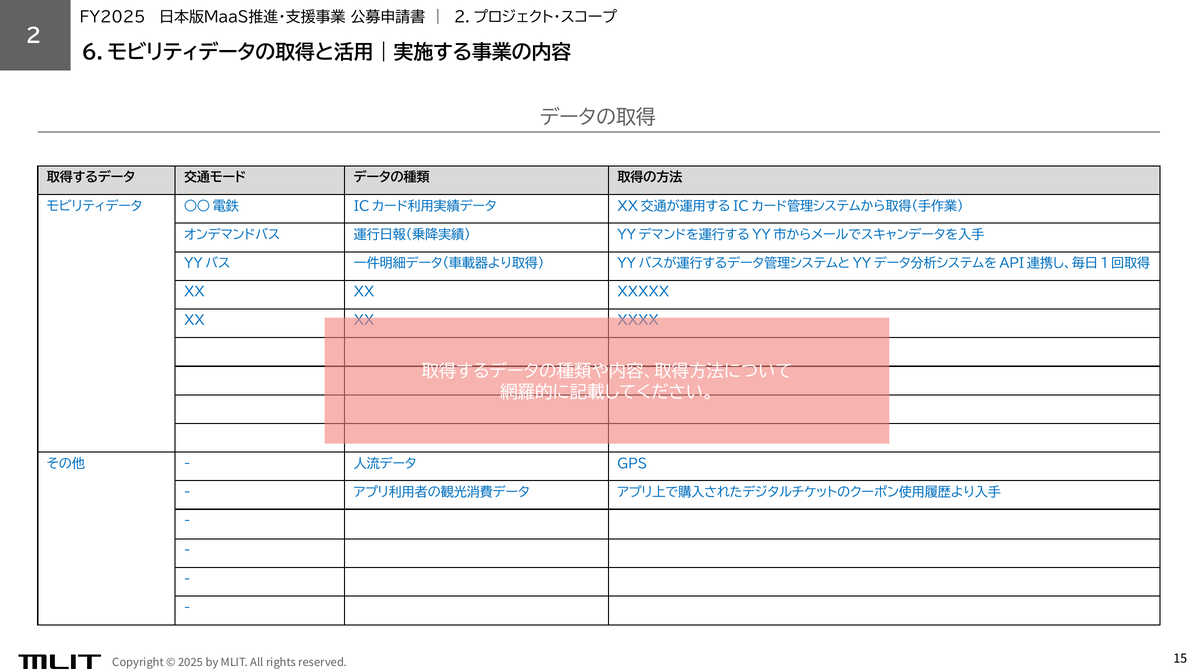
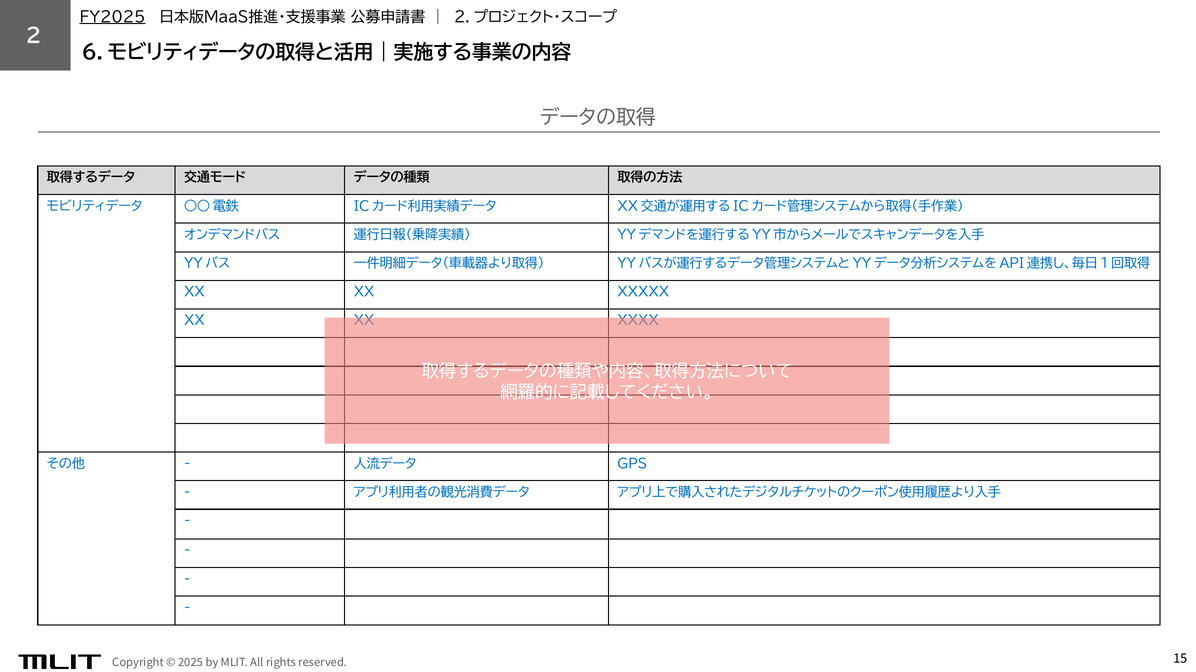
FY2025 underline: none -> present (113, 17)
